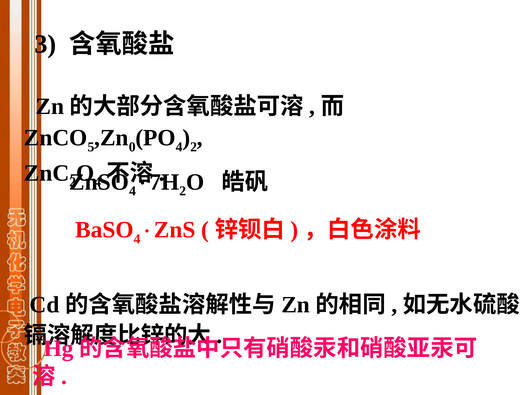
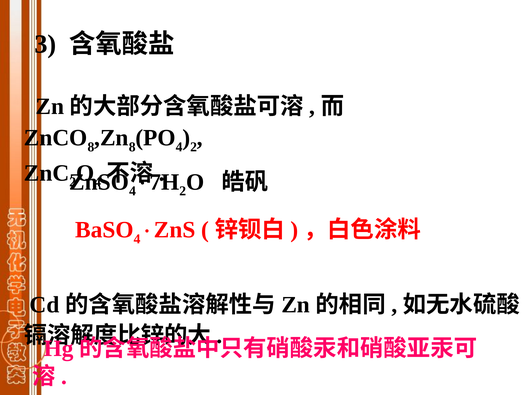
5: 5 -> 8 (91, 147)
0: 0 -> 8 (132, 147)
